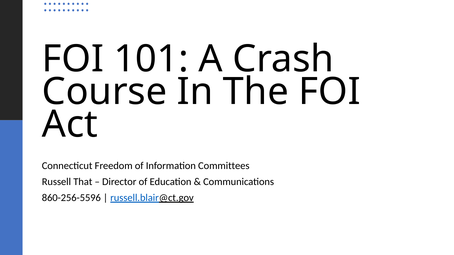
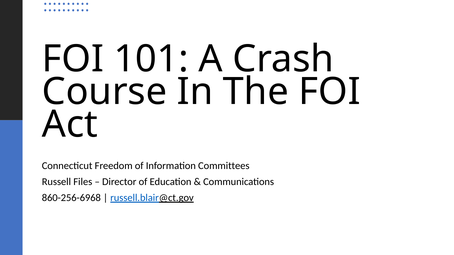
That: That -> Files (83, 182)
860-256-5596: 860-256-5596 -> 860-256-6968 (71, 198)
